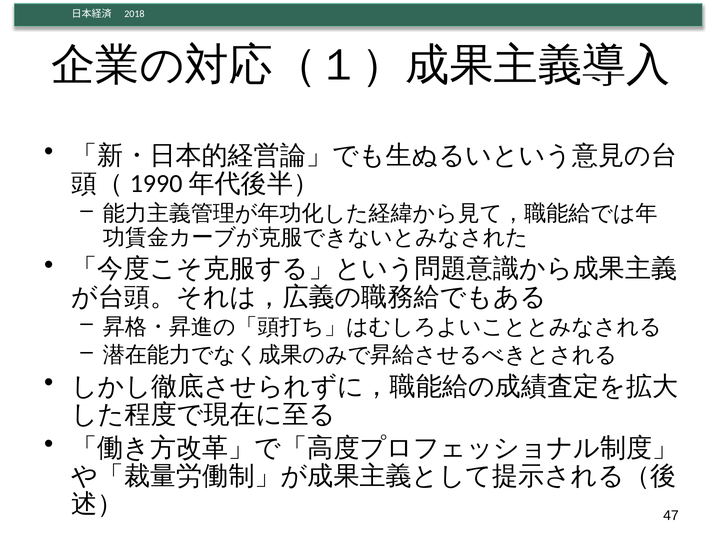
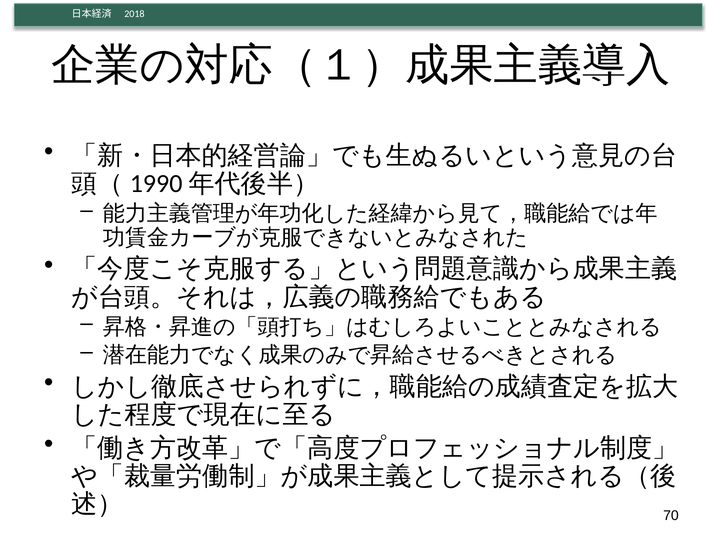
47: 47 -> 70 (671, 515)
